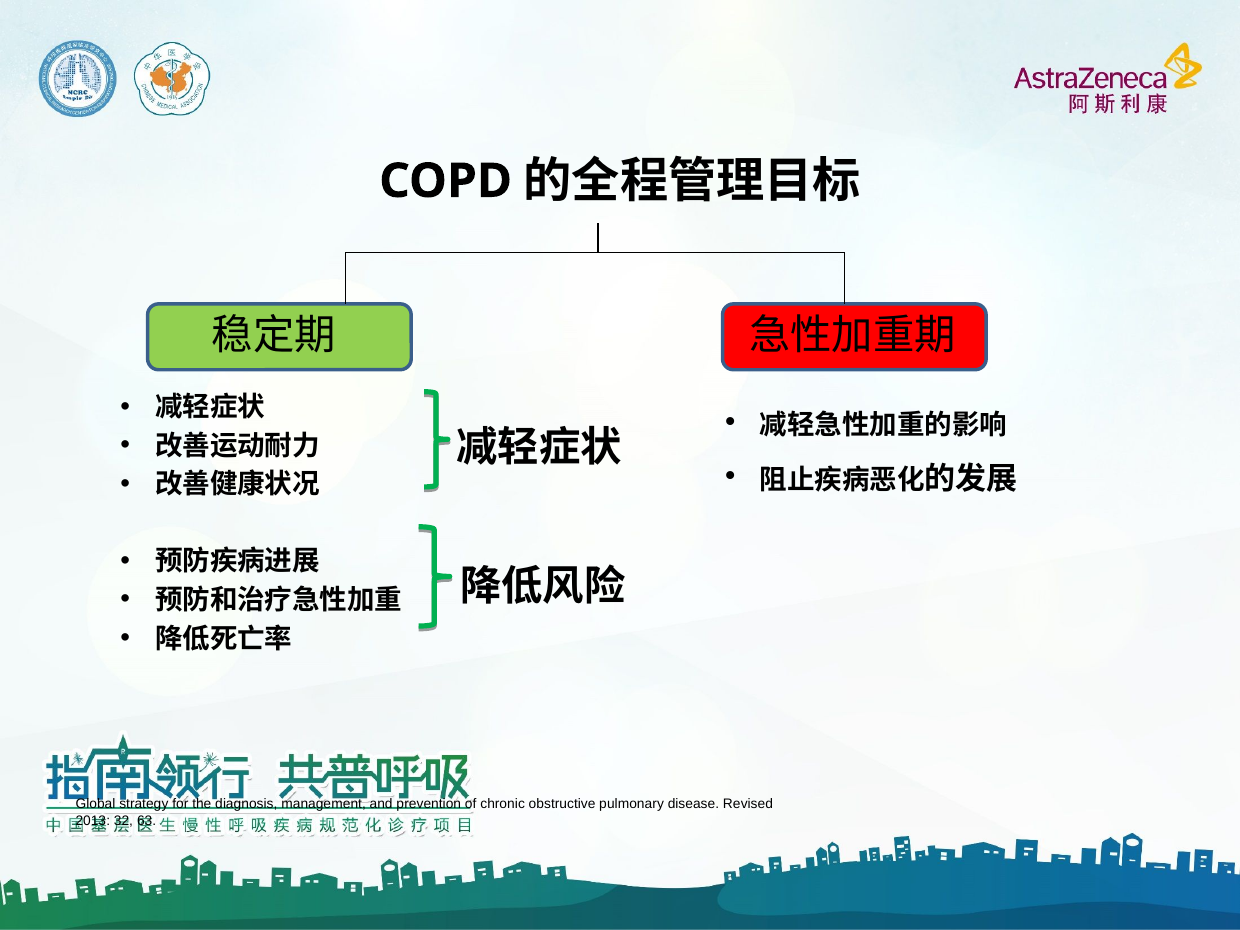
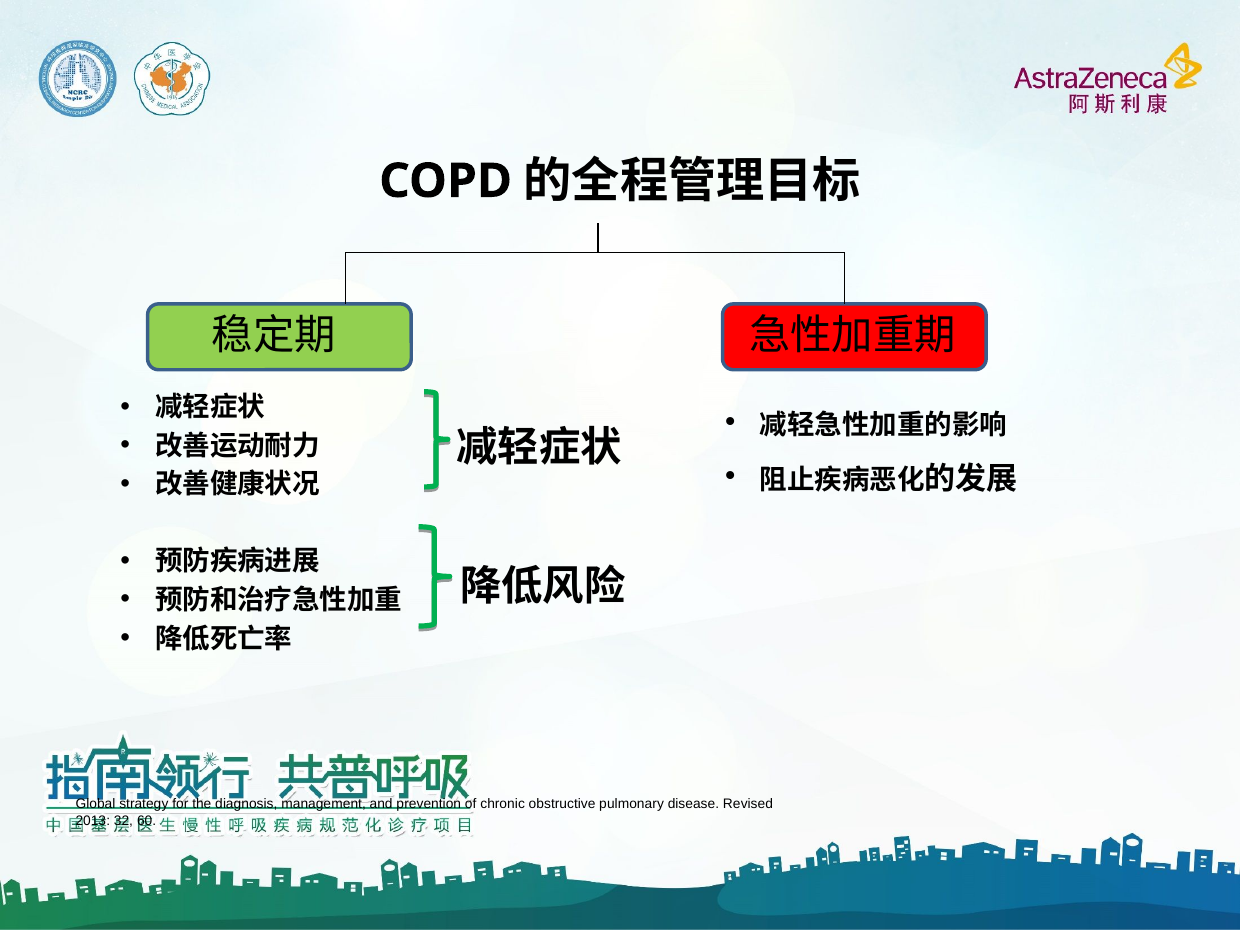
63: 63 -> 60 (147, 820)
